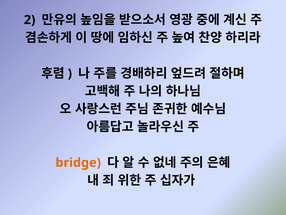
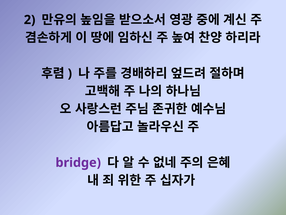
bridge colour: orange -> purple (78, 162)
